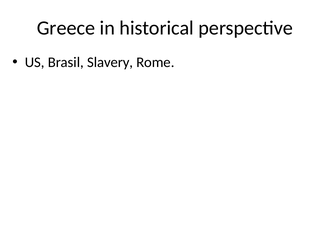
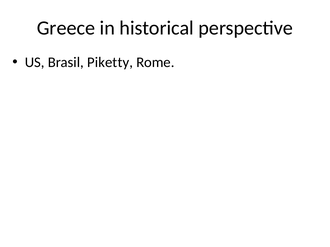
Slavery: Slavery -> Piketty (110, 62)
